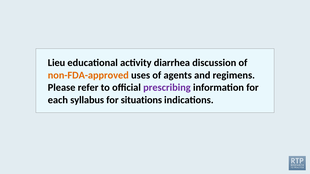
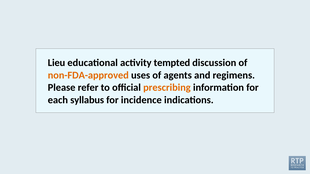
diarrhea: diarrhea -> tempted (172, 63)
prescribing colour: purple -> orange (167, 88)
situations: situations -> incidence (141, 100)
